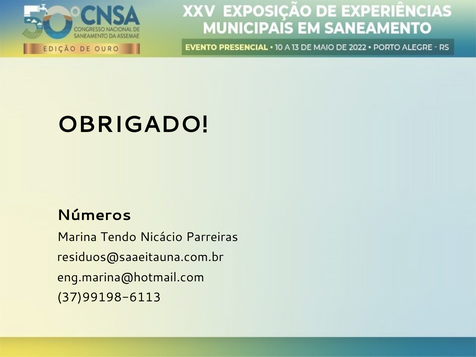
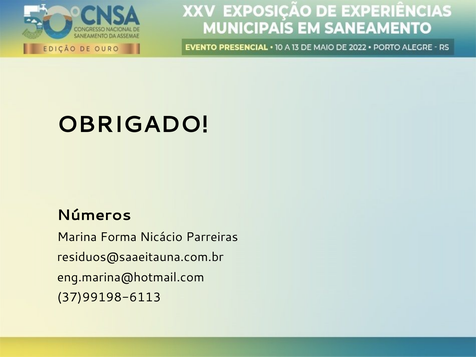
Tendo: Tendo -> Forma (118, 237)
